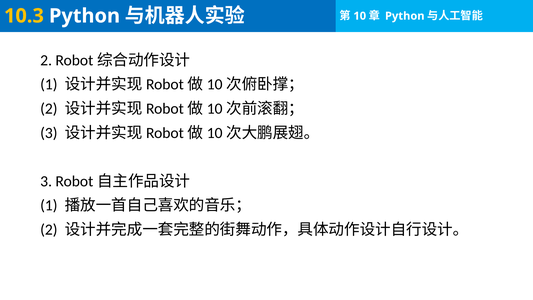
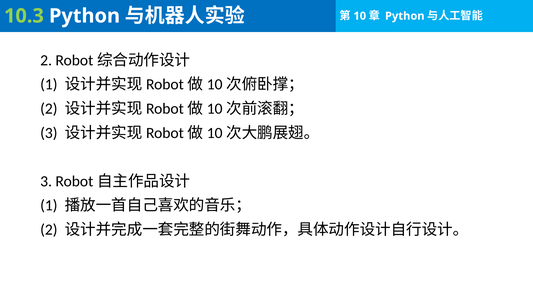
10.3 colour: yellow -> light green (24, 16)
